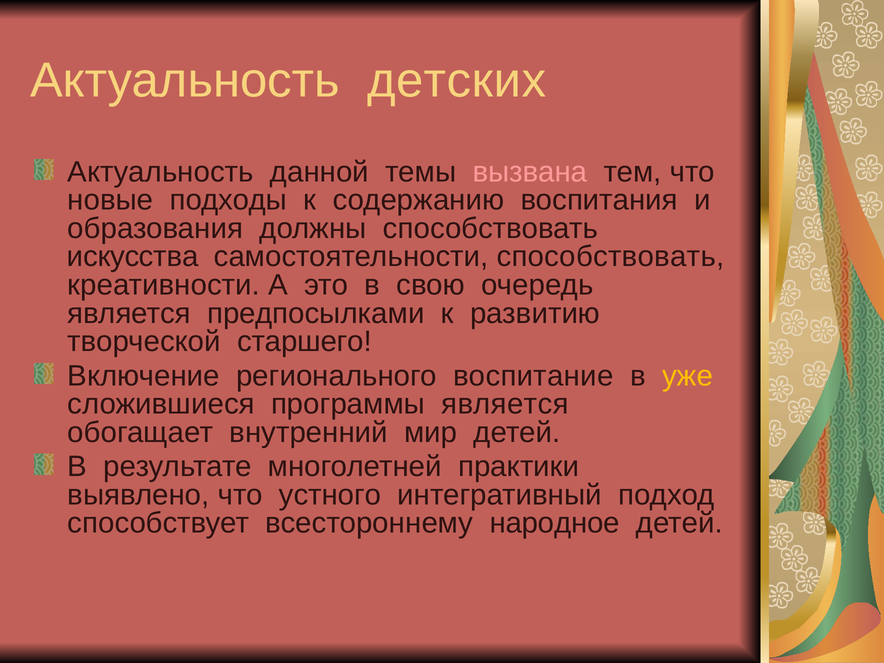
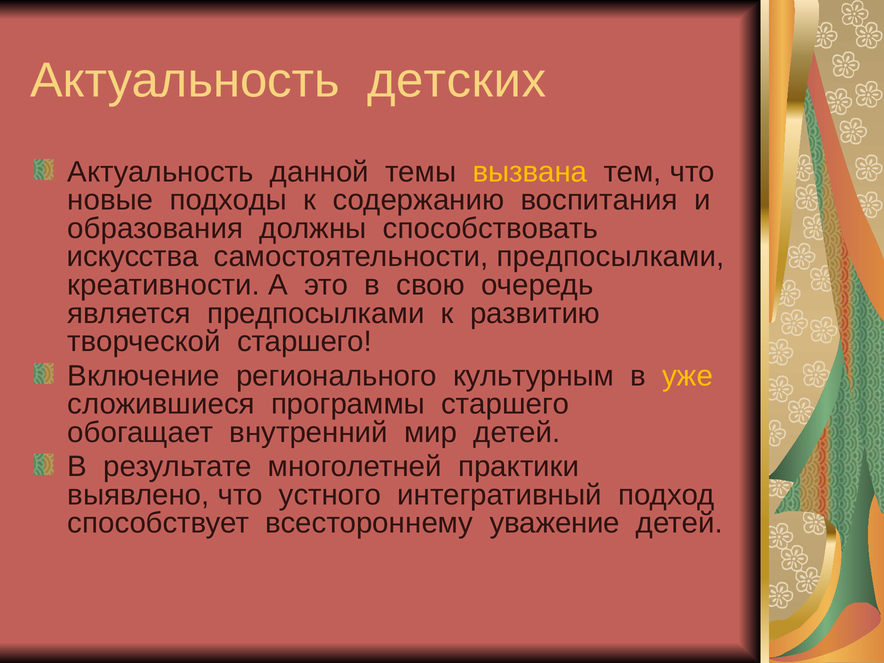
вызвана colour: pink -> yellow (530, 172)
самостоятельности способствовать: способствовать -> предпосылками (611, 257)
воспитание: воспитание -> культурным (533, 376)
программы является: является -> старшего (505, 404)
народное: народное -> уважение (555, 523)
